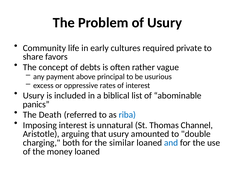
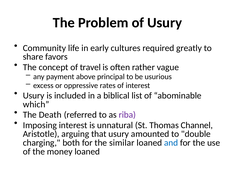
private: private -> greatly (189, 48)
debts: debts -> travel (90, 67)
panics: panics -> which (36, 104)
riba colour: blue -> purple (127, 115)
